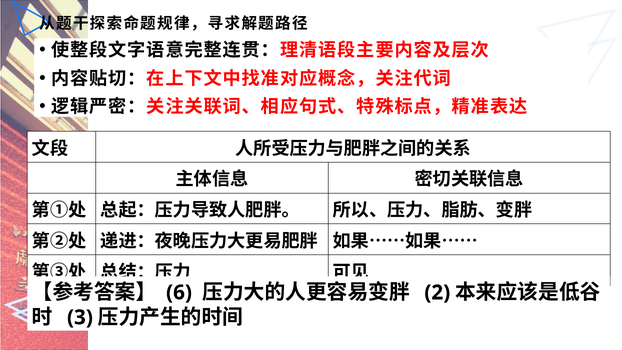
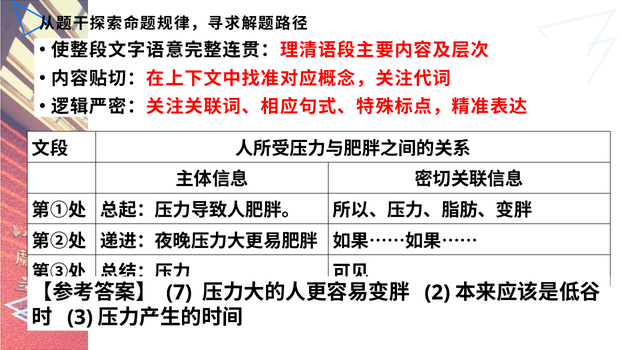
6: 6 -> 7 (179, 292)
